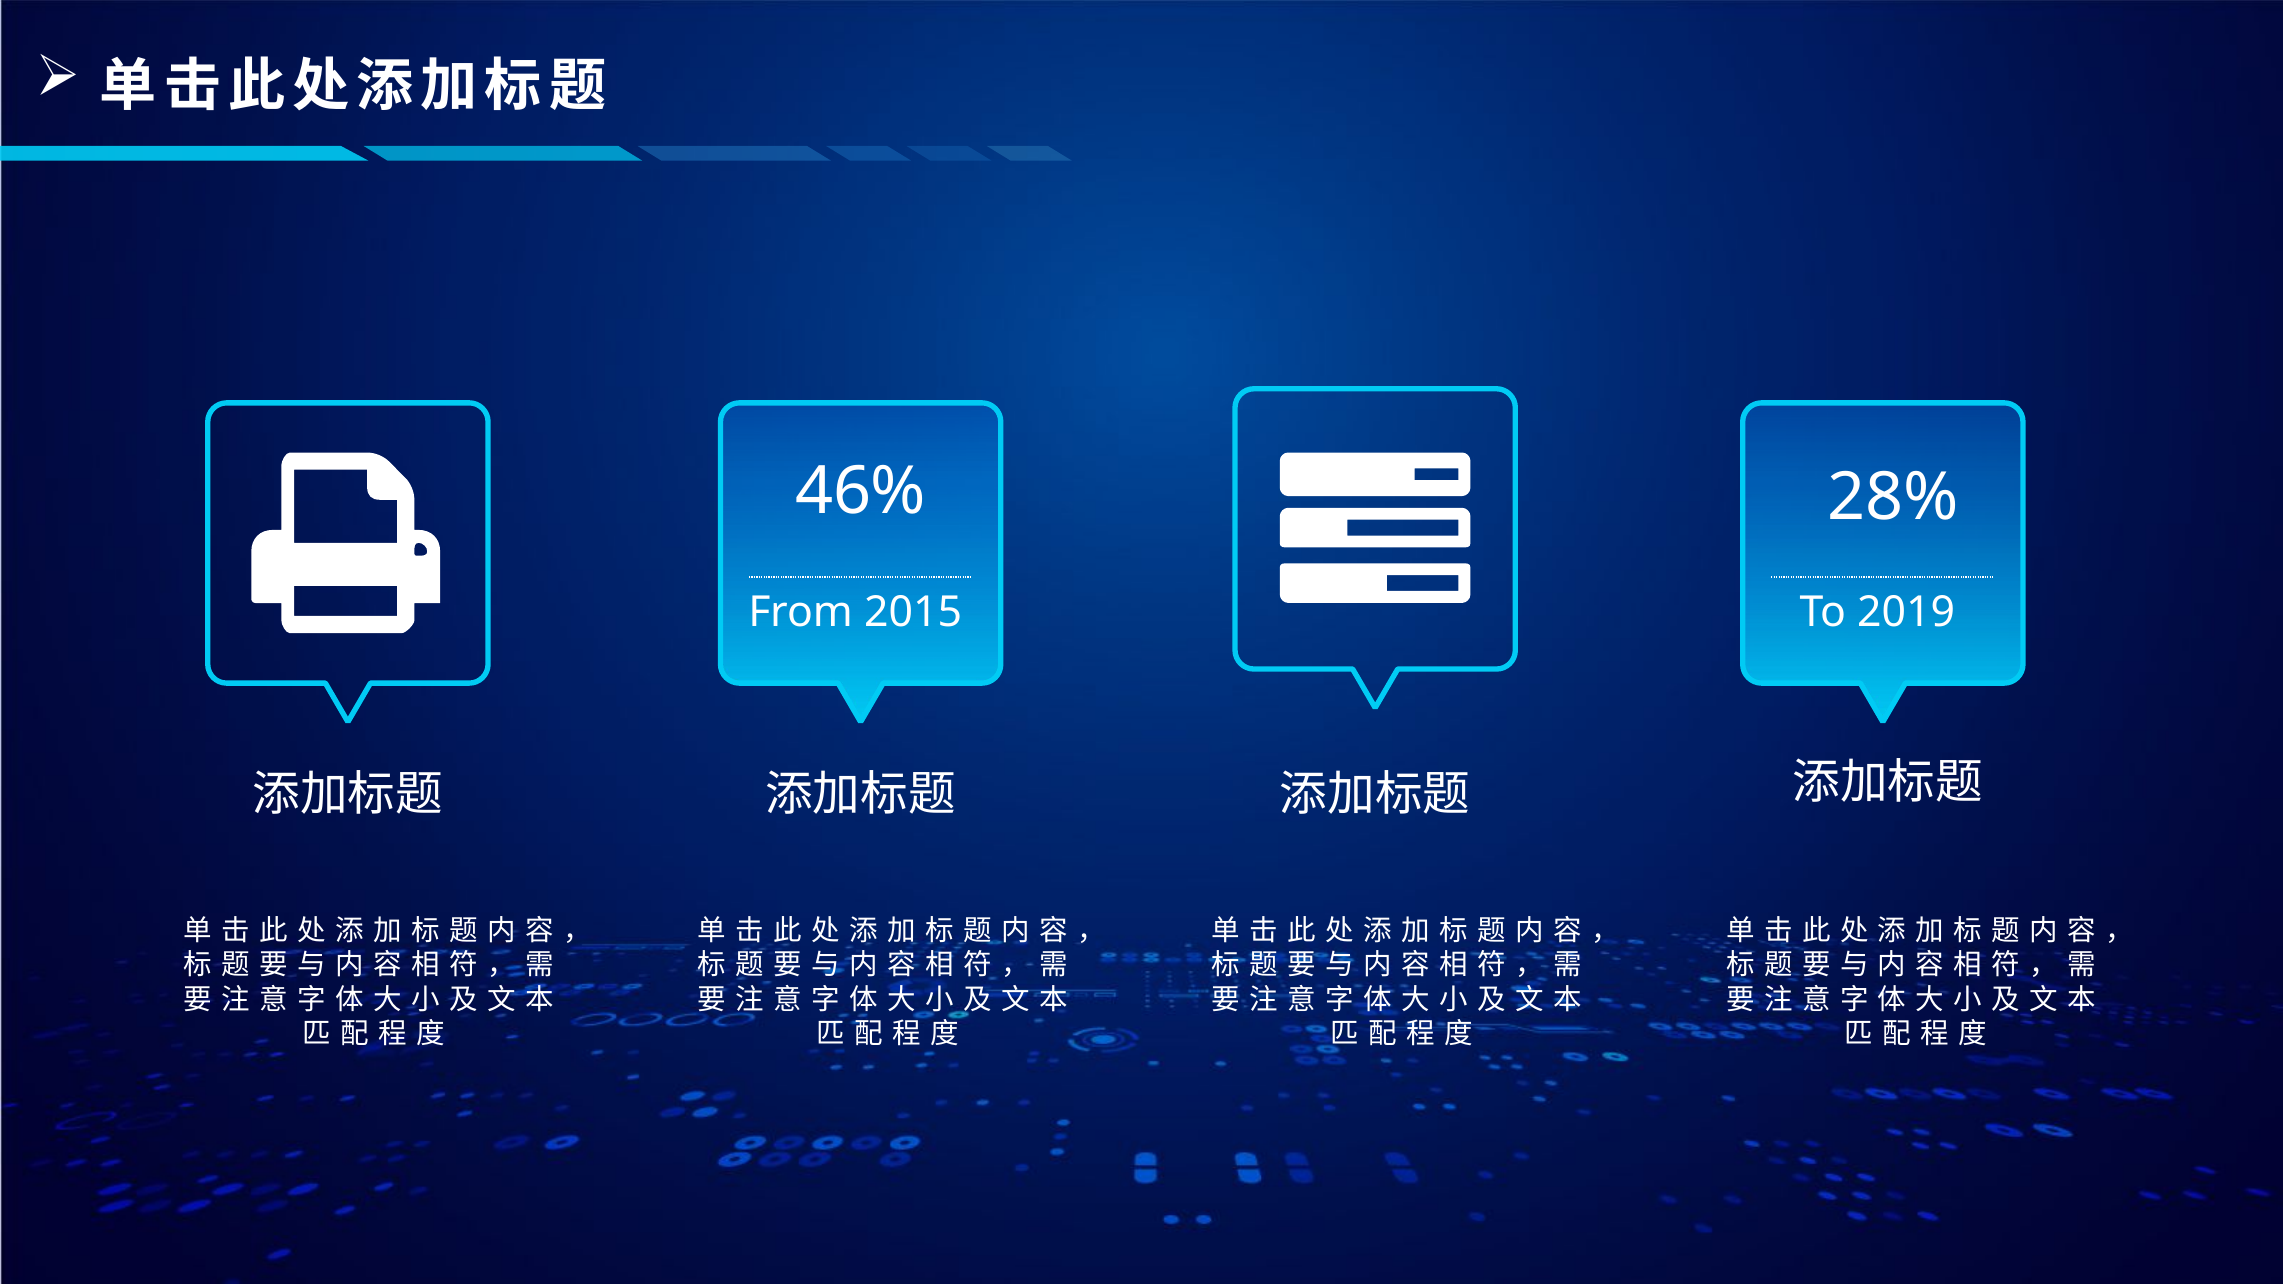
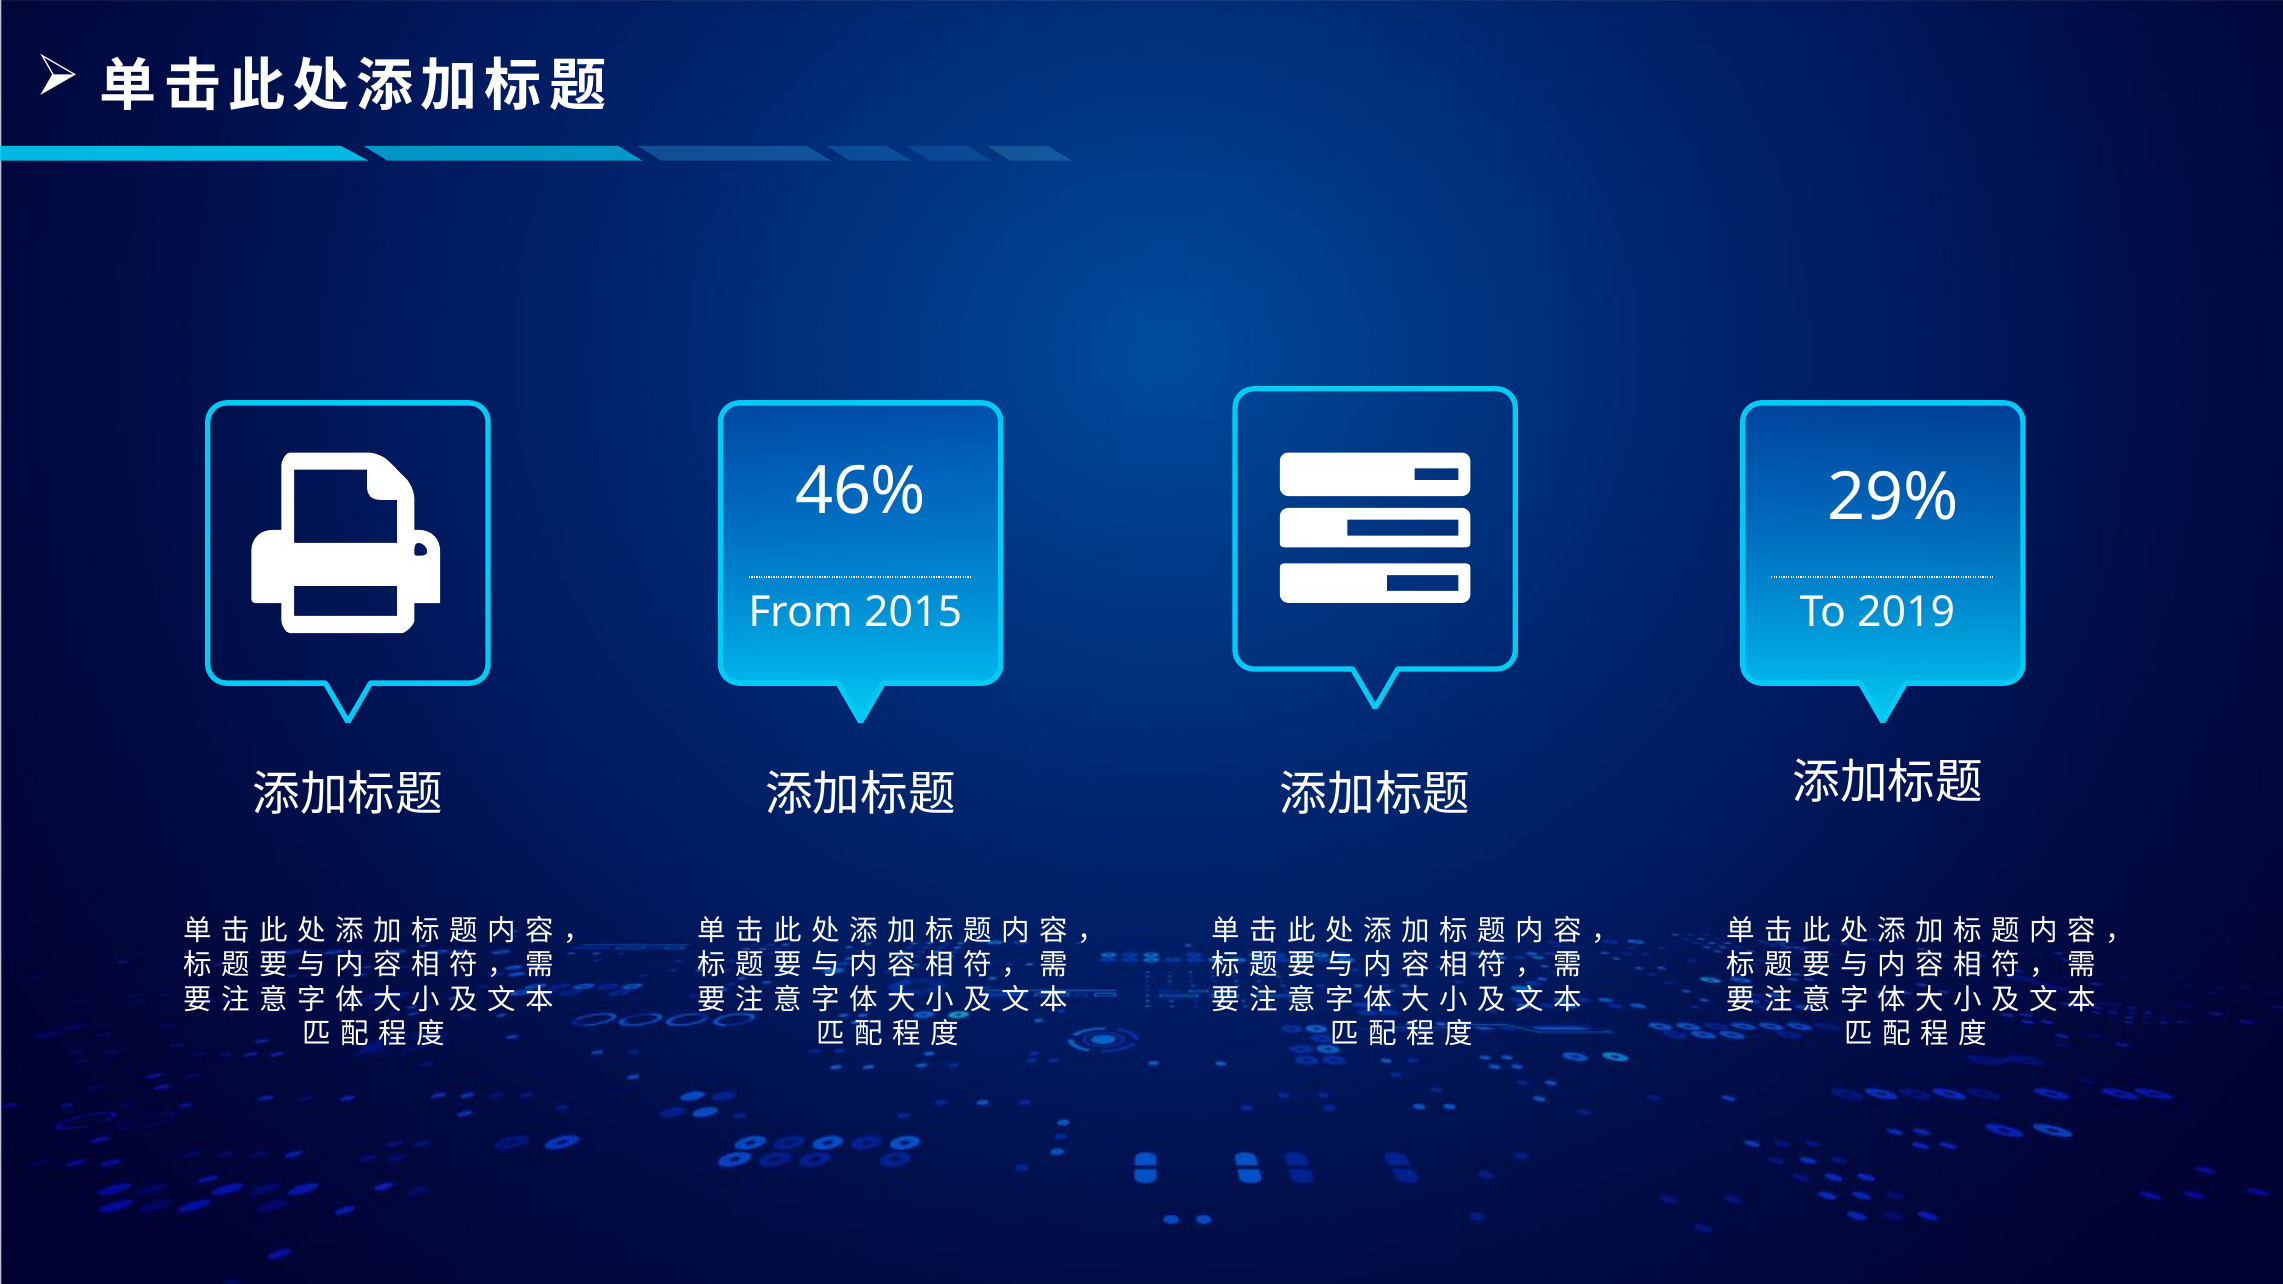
28%: 28% -> 29% (1893, 498)
